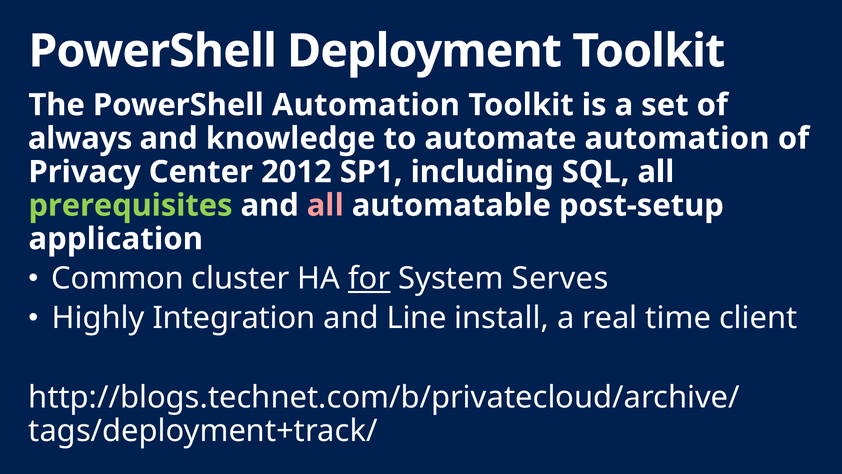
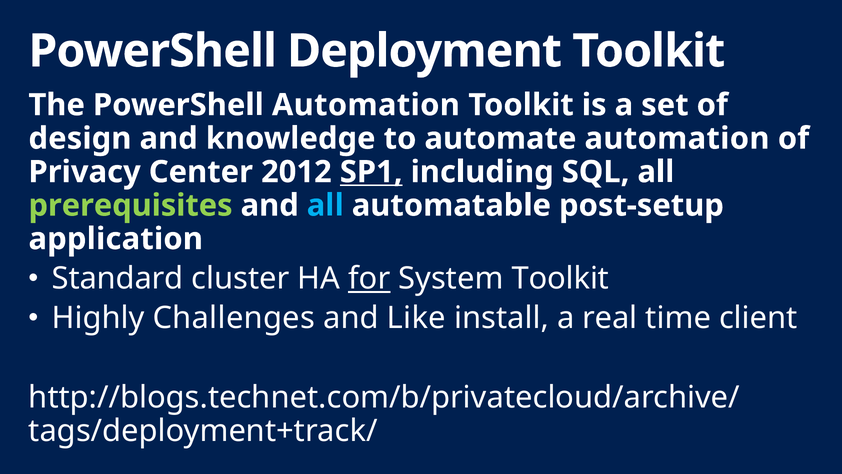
always: always -> design (80, 138)
SP1 underline: none -> present (371, 172)
all colour: pink -> light blue (325, 205)
Common: Common -> Standard (118, 278)
System Serves: Serves -> Toolkit (560, 278)
Integration: Integration -> Challenges (234, 318)
Line: Line -> Like (416, 318)
